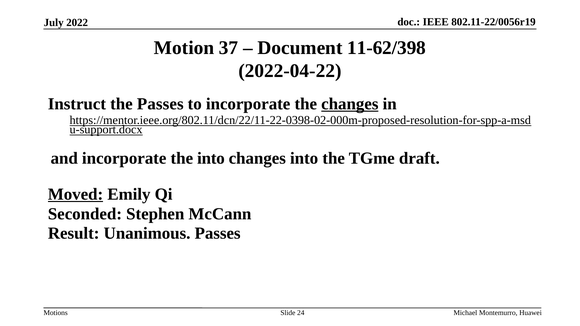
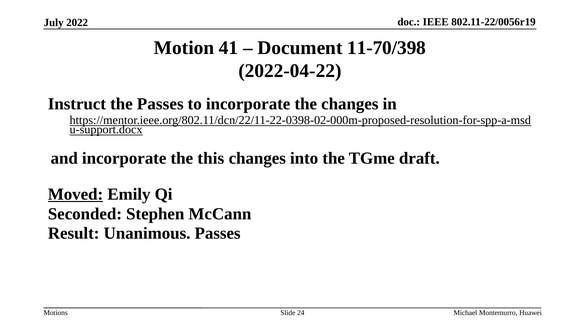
37: 37 -> 41 (229, 48)
11-62/398: 11-62/398 -> 11-70/398 (387, 48)
changes underline: present -> none (350, 104)
the into: into -> this (211, 158)
